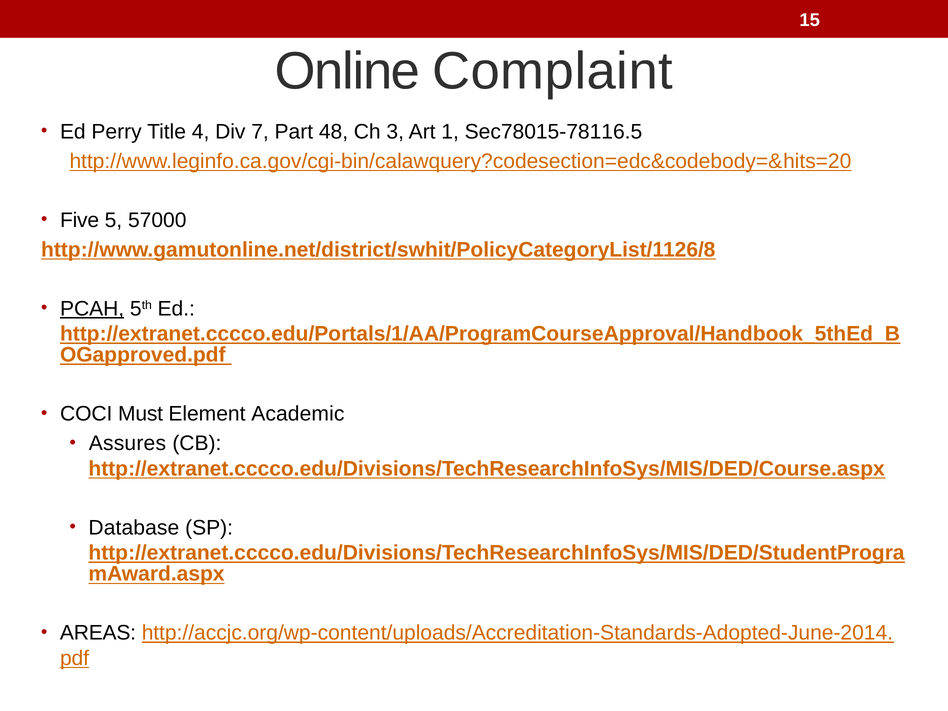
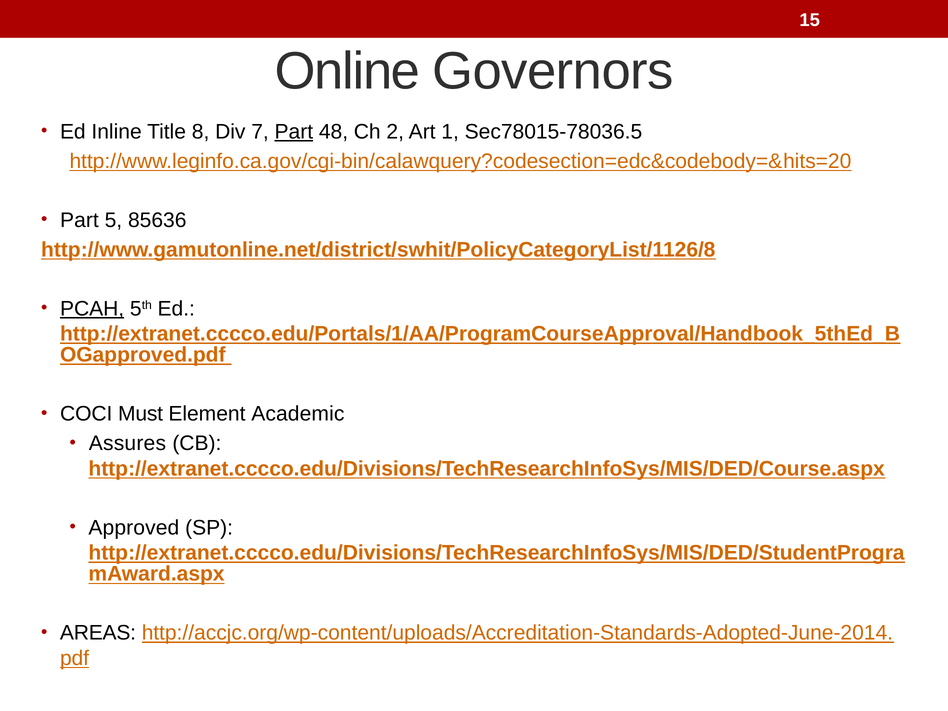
Complaint: Complaint -> Governors (553, 72)
Perry: Perry -> Inline (117, 132)
4: 4 -> 8 (201, 132)
Part underline: none -> present (294, 132)
3: 3 -> 2 (395, 132)
Sec78015-78116.5: Sec78015-78116.5 -> Sec78015-78036.5 (553, 132)
Five: Five -> Part (79, 220)
57000: 57000 -> 85636 (157, 220)
Database: Database -> Approved (134, 528)
